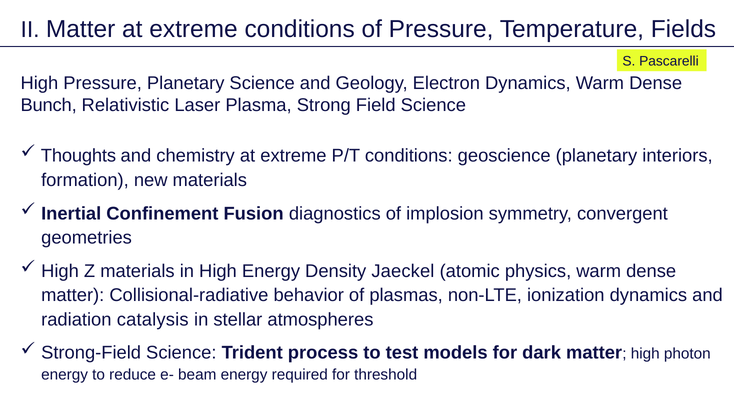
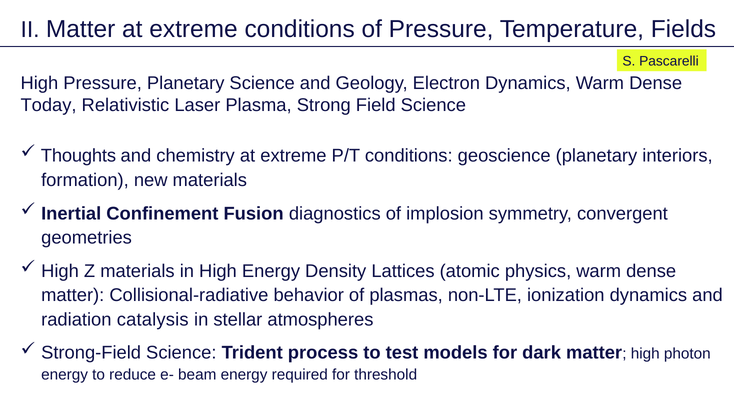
Bunch: Bunch -> Today (49, 105)
Jaeckel: Jaeckel -> Lattices (403, 271)
